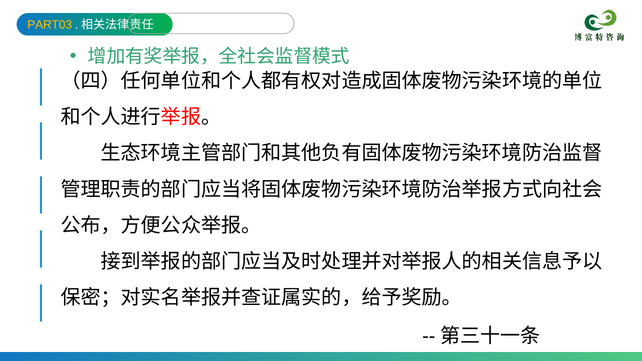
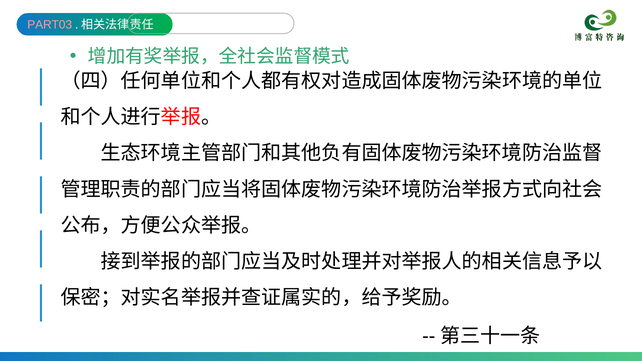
PART03 colour: yellow -> pink (50, 25)
